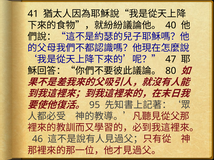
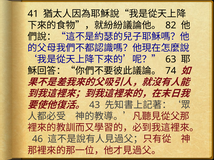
40: 40 -> 82 (171, 25)
47: 47 -> 63 (171, 60)
80: 80 -> 74 (171, 71)
95: 95 -> 43 (95, 105)
